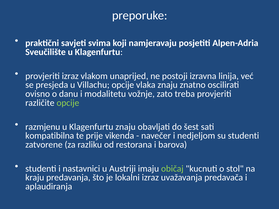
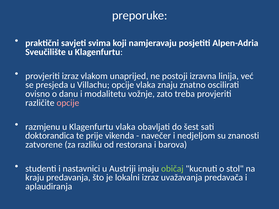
opcije colour: light green -> pink (68, 103)
Klagenfurtu znaju: znaju -> vlaka (126, 127)
kompatibilna: kompatibilna -> doktorandica (50, 136)
su studenti: studenti -> znanosti (244, 136)
